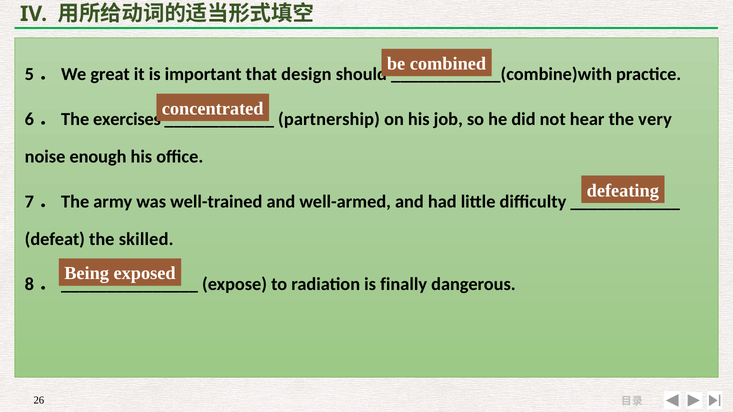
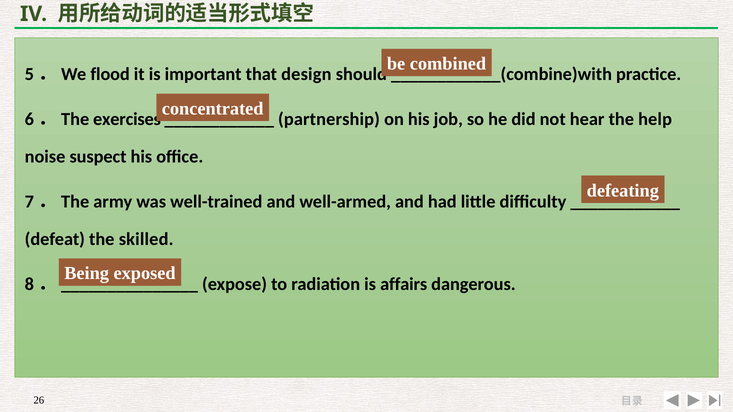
great: great -> flood (110, 74)
very: very -> help (655, 119)
enough: enough -> suspect (98, 157)
finally: finally -> affairs (404, 284)
